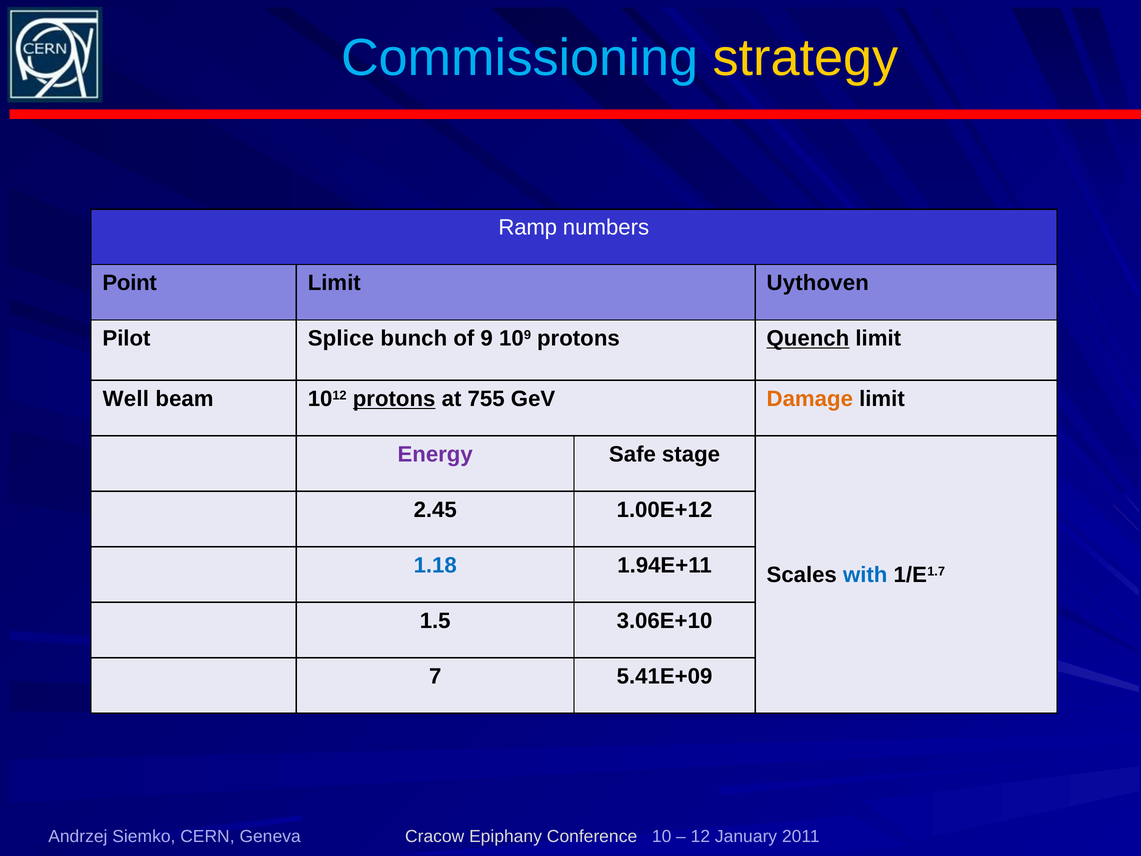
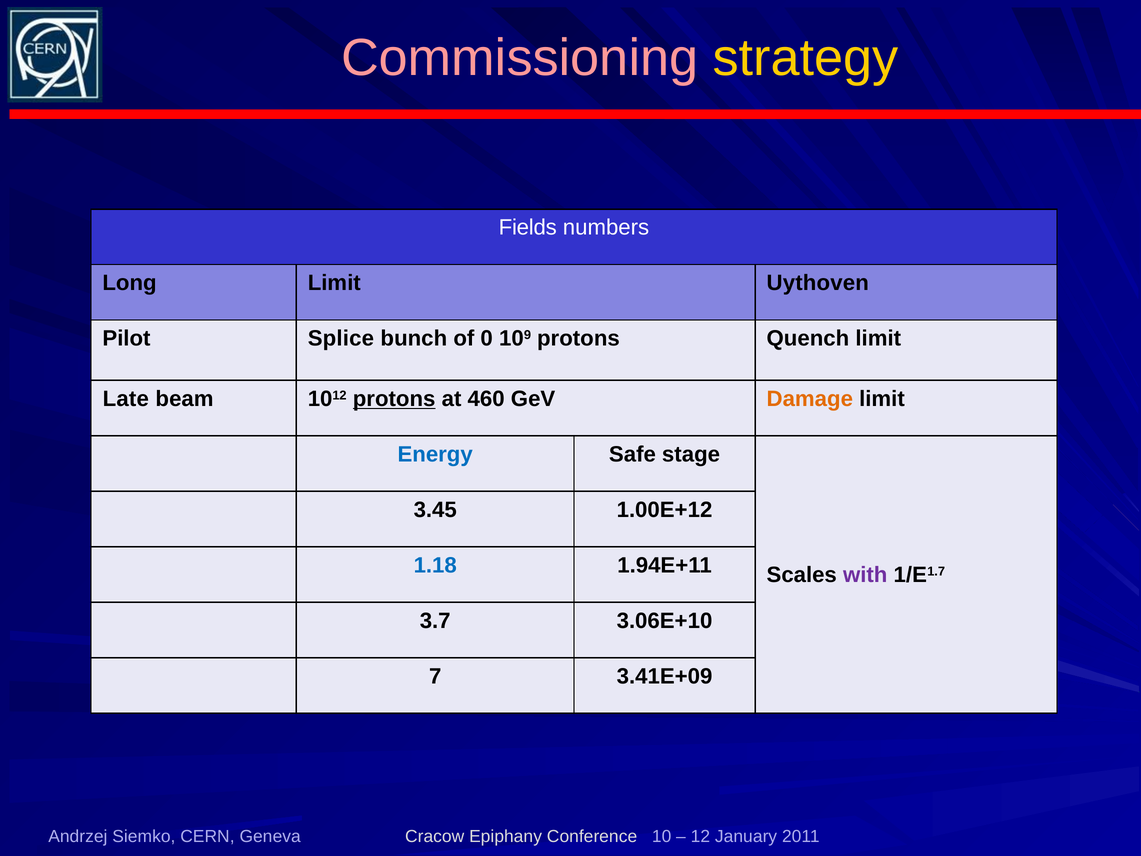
Commissioning colour: light blue -> pink (520, 58)
Ramp: Ramp -> Fields (528, 228)
Point: Point -> Long (130, 283)
9: 9 -> 0 (487, 338)
Quench underline: present -> none (808, 338)
Well: Well -> Late (126, 399)
755: 755 -> 460 (486, 399)
Energy colour: purple -> blue (435, 454)
2.45: 2.45 -> 3.45 (435, 510)
with colour: blue -> purple (865, 575)
1.5: 1.5 -> 3.7 (435, 621)
5.41E+09: 5.41E+09 -> 3.41E+09 (665, 676)
